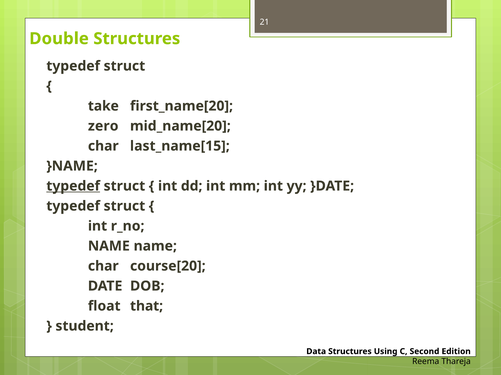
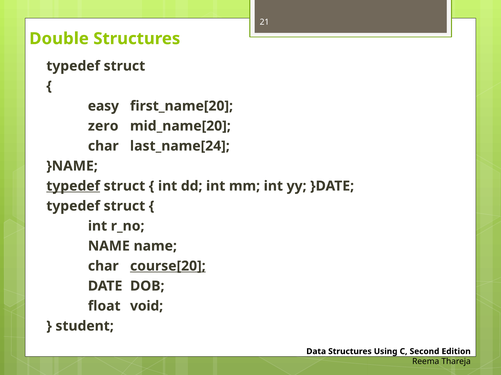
take: take -> easy (103, 106)
last_name[15: last_name[15 -> last_name[24 (180, 146)
course[20 underline: none -> present (168, 267)
that: that -> void (147, 307)
